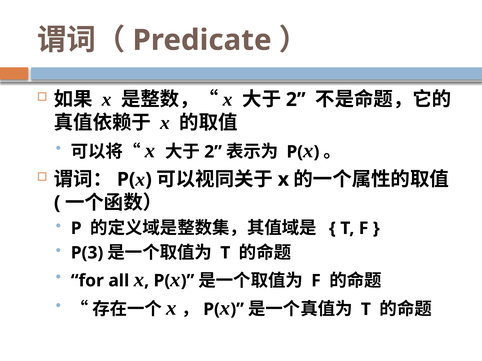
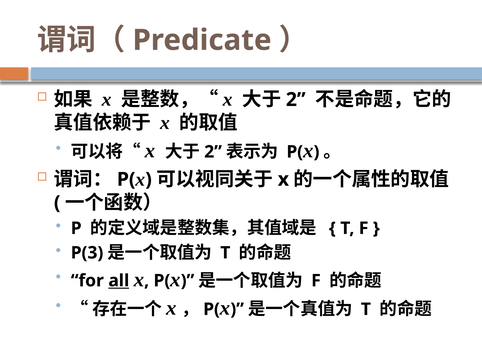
all underline: none -> present (119, 281)
